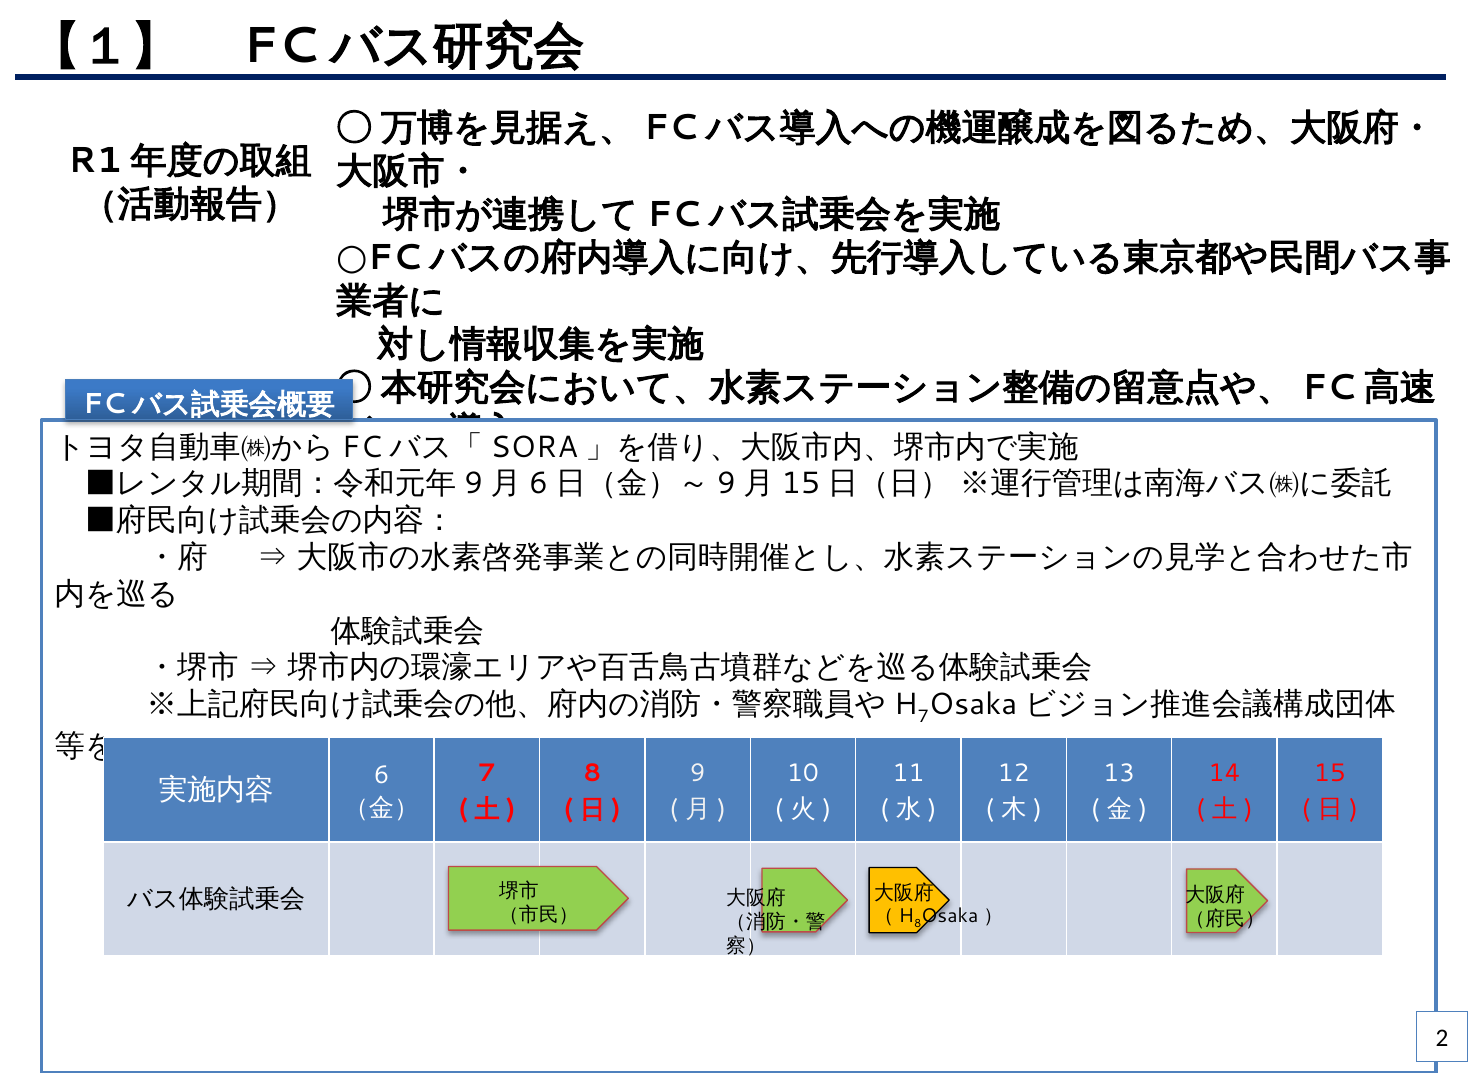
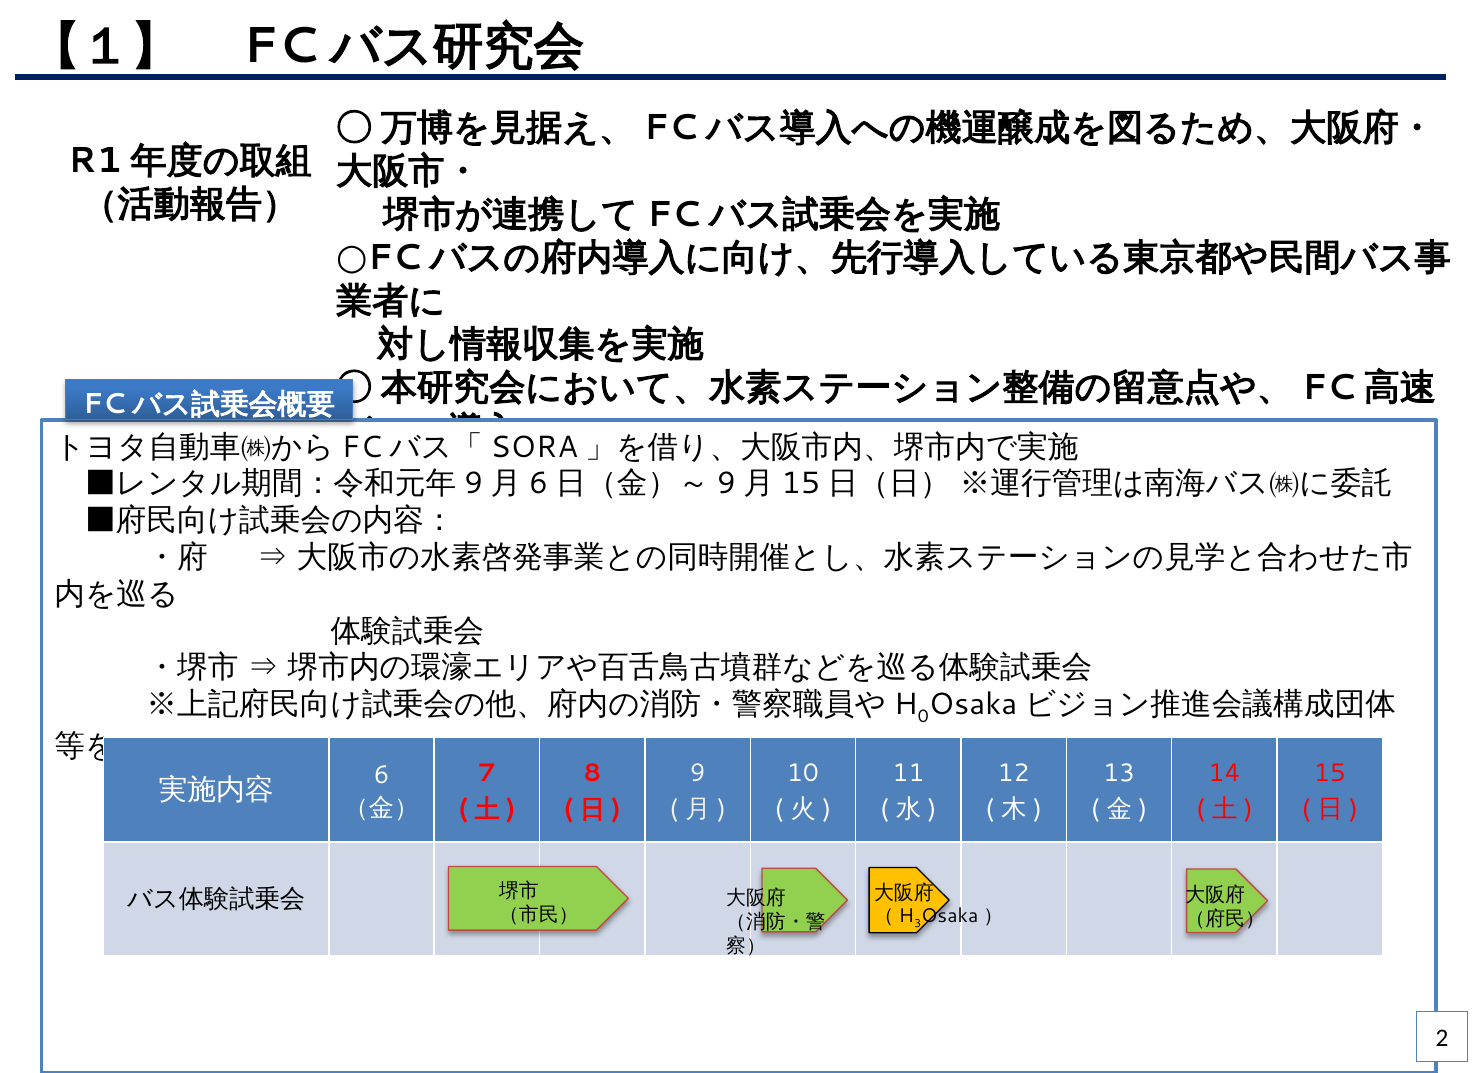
7: 7 -> 0 (923, 717)
8: 8 -> 3 (918, 924)
